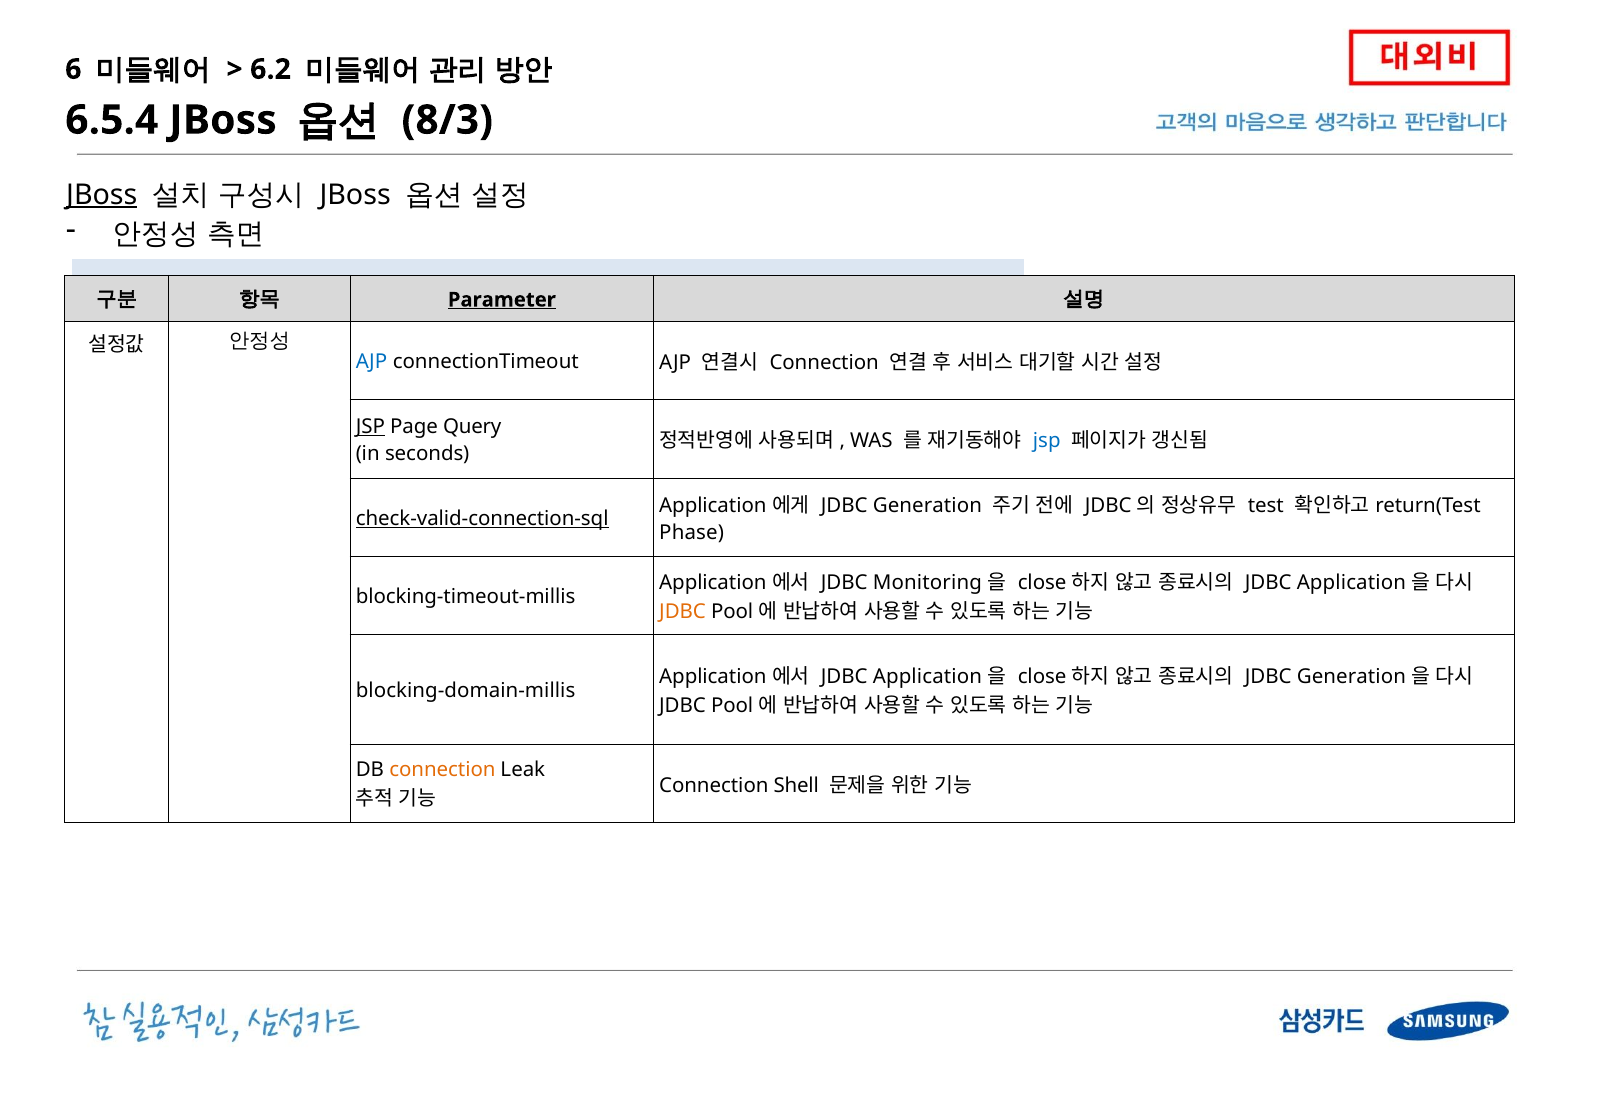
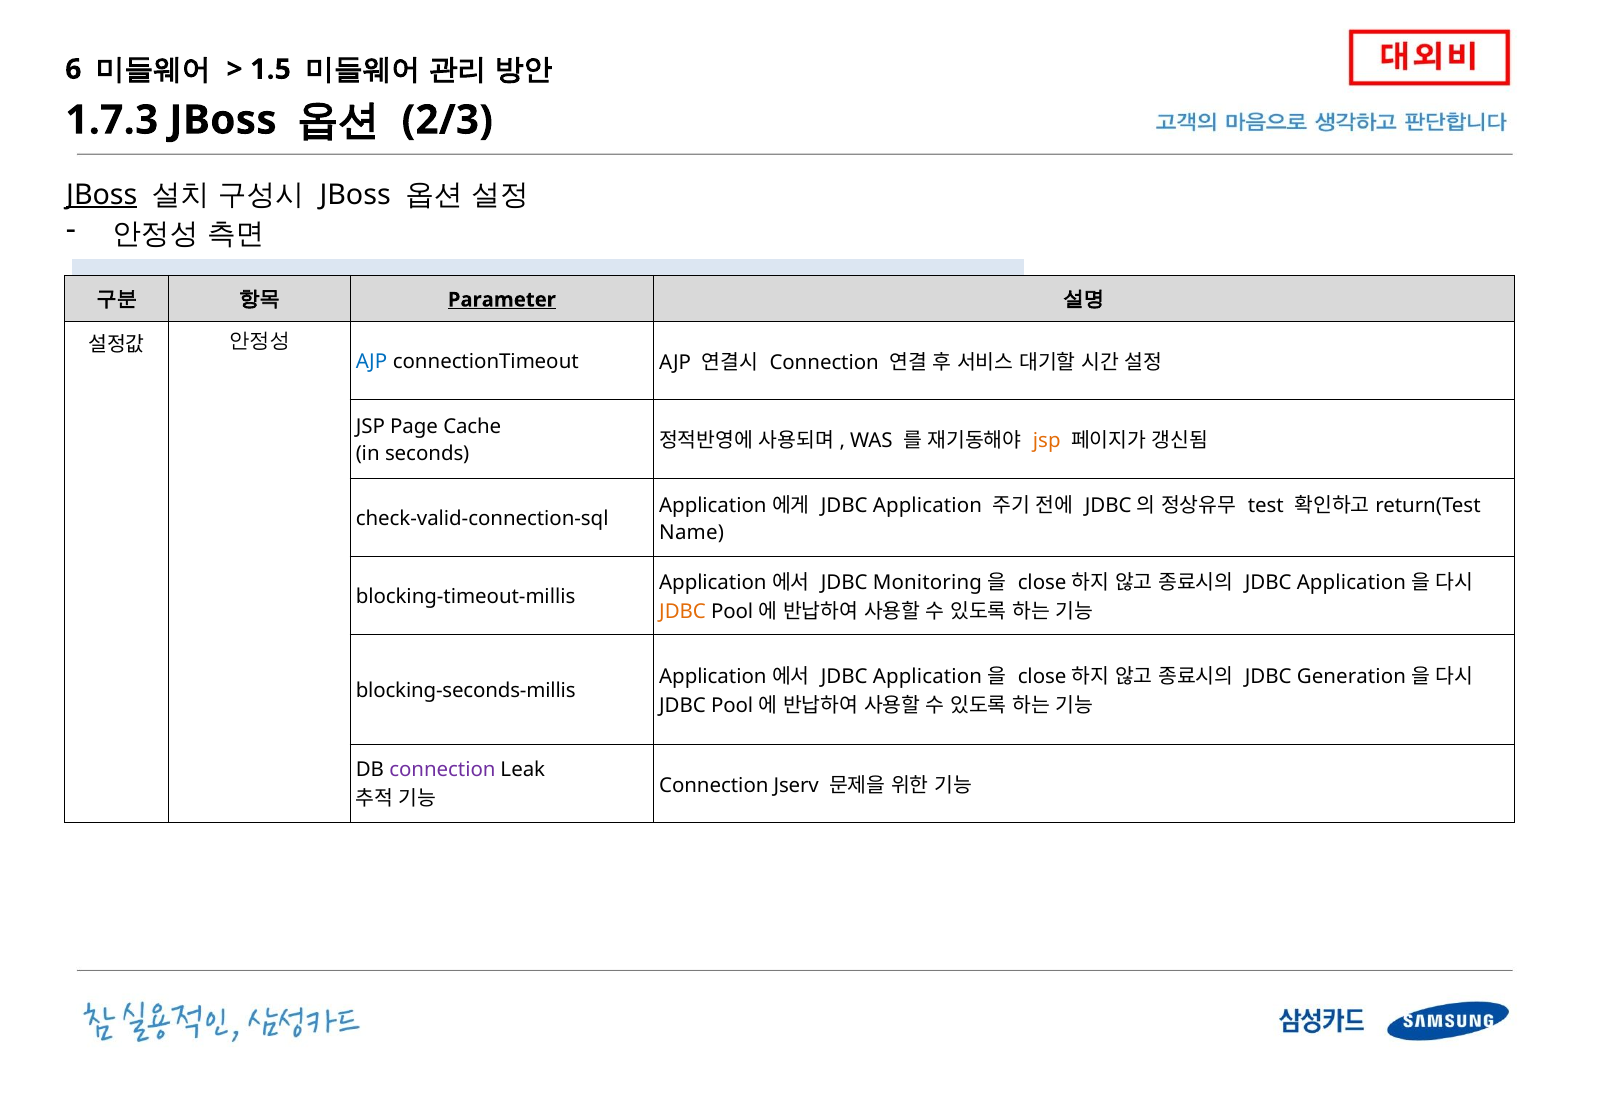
6.2: 6.2 -> 1.5 (271, 69)
6.5.4: 6.5.4 -> 1.7.3 (112, 120)
8/3: 8/3 -> 2/3 (447, 120)
JSP underline: present -> none (370, 427)
Query: Query -> Cache (472, 427)
jsp colour: blue -> orange (1047, 441)
Generation: Generation -> Application (927, 506)
check-valid-connection-sql underline: present -> none (482, 519)
Phase: Phase -> Name (692, 533)
blocking-domain-millis: blocking-domain-millis -> blocking-seconds-millis (466, 691)
connection colour: orange -> purple (442, 770)
Shell: Shell -> Jserv (796, 786)
